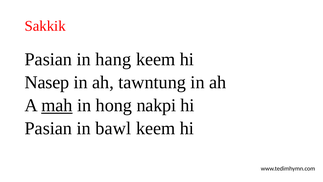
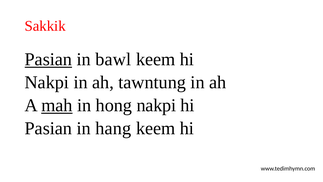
Pasian underline: none -> present (48, 59)
hang: hang -> bawl (113, 59)
Nasep: Nasep -> Nakpi (47, 82)
bawl: bawl -> hang (113, 128)
